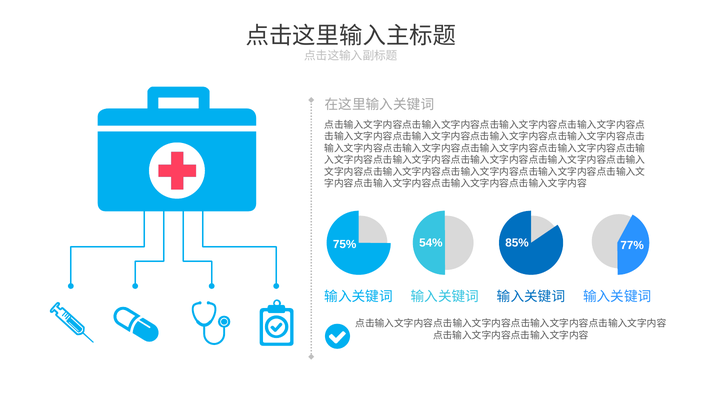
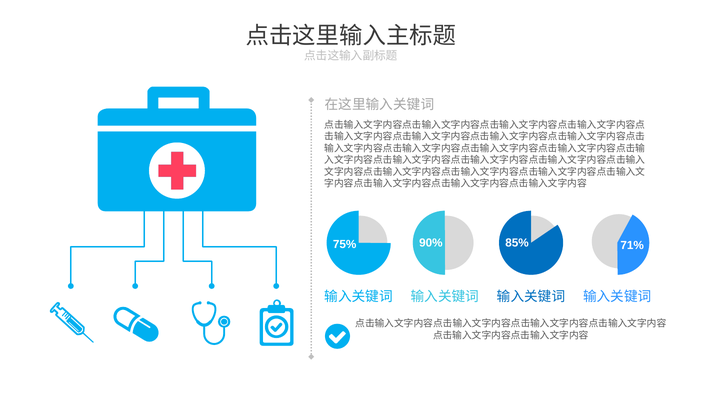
54%: 54% -> 90% (431, 243)
77%: 77% -> 71% (632, 245)
